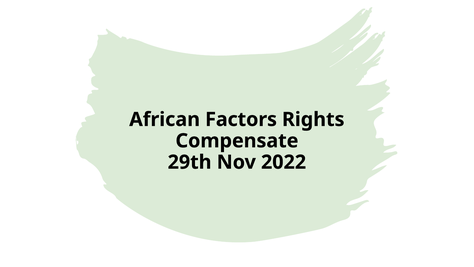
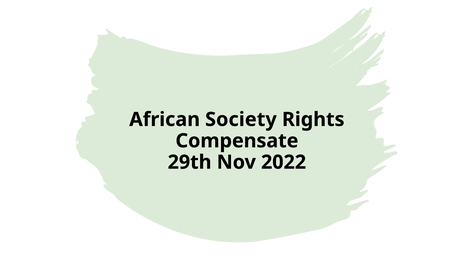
Factors: Factors -> Society (241, 119)
